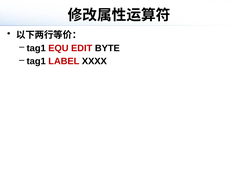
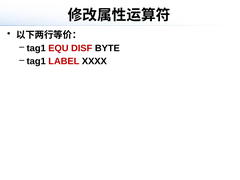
EDIT: EDIT -> DISF (82, 48)
